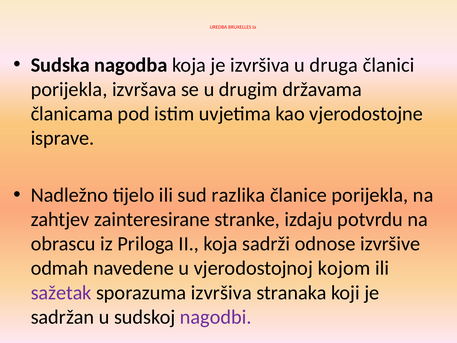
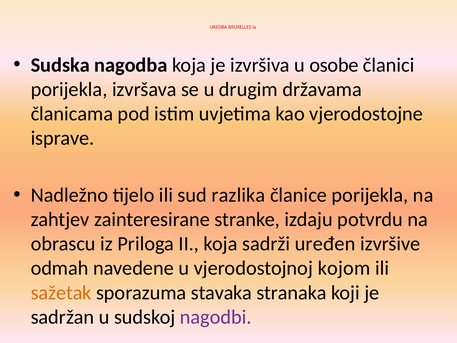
druga: druga -> osobe (334, 65)
odnose: odnose -> uređen (325, 244)
sažetak colour: purple -> orange (61, 292)
sporazuma izvršiva: izvršiva -> stavaka (221, 292)
